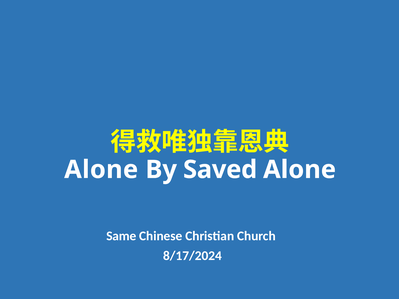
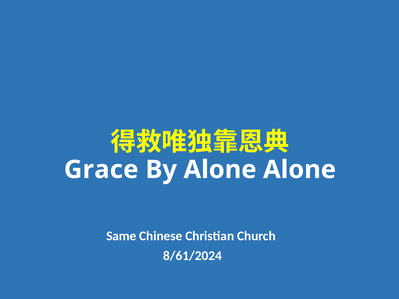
Alone: Alone -> Grace (101, 170)
By Saved: Saved -> Alone (220, 170)
8/17/2024: 8/17/2024 -> 8/61/2024 (193, 256)
